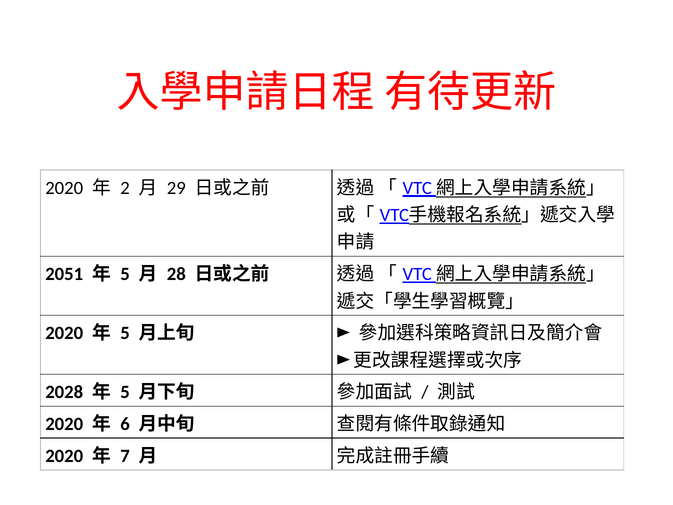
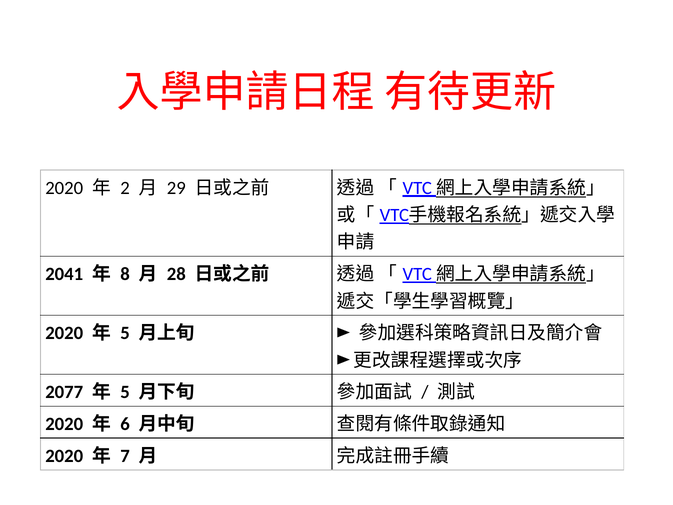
2051: 2051 -> 2041 (64, 274)
5: 5 -> 8 (125, 274)
2028: 2028 -> 2077 (64, 392)
